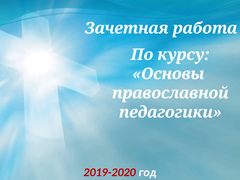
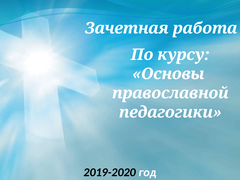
2019-2020 colour: red -> black (110, 172)
